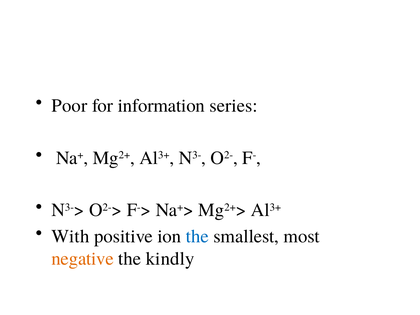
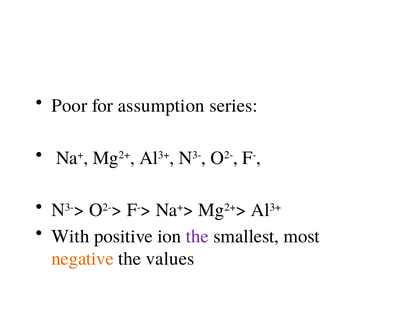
information: information -> assumption (161, 106)
the colour: blue -> purple (197, 236)
kindly: kindly -> values (170, 259)
